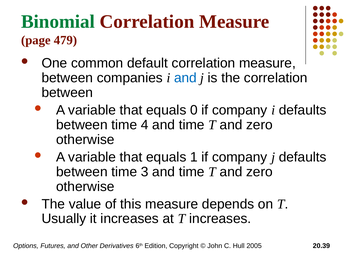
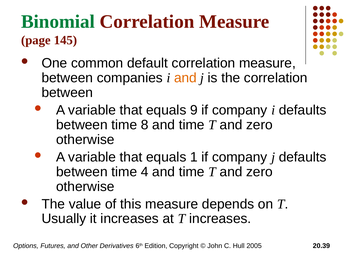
479: 479 -> 145 (65, 40)
and colour: blue -> orange (185, 78)
0: 0 -> 9 (194, 110)
4: 4 -> 8 (145, 125)
3: 3 -> 4 (145, 172)
